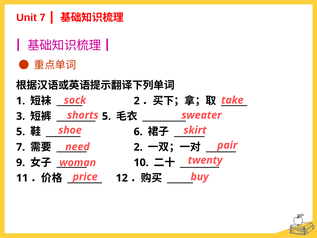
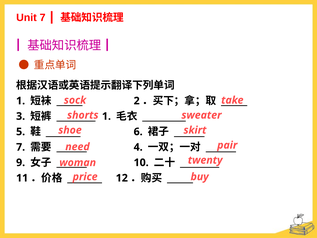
5: 5 -> 1 (106, 116)
2: 2 -> 4 (138, 147)
